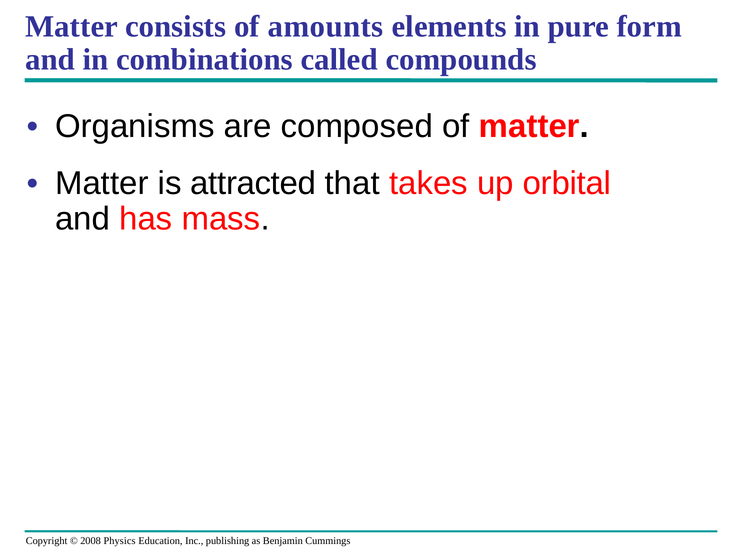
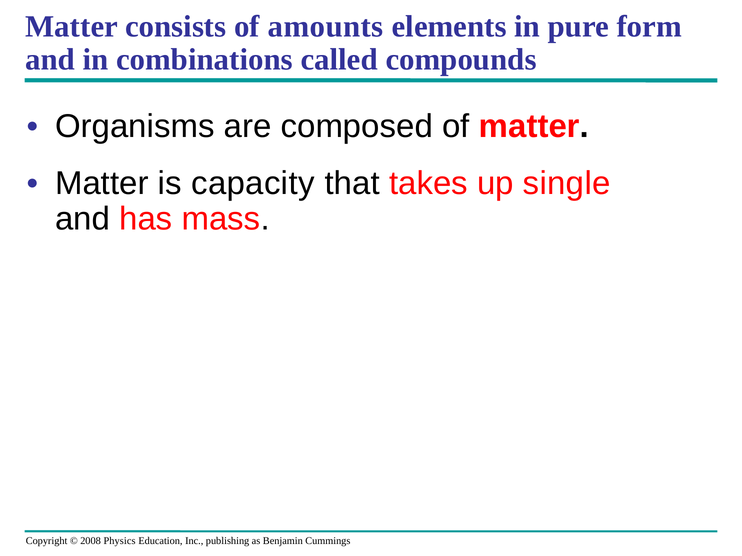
attracted: attracted -> capacity (253, 184)
orbital: orbital -> single (567, 184)
